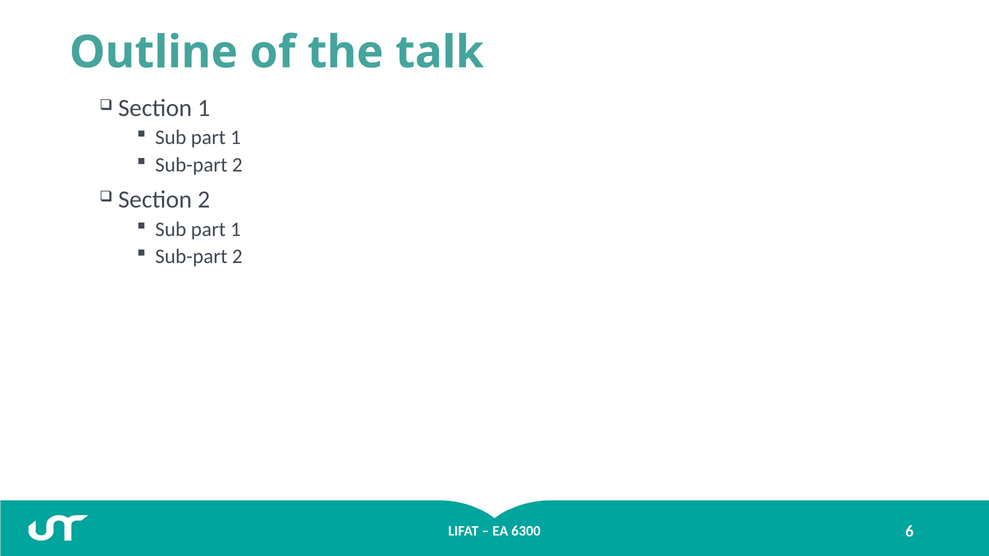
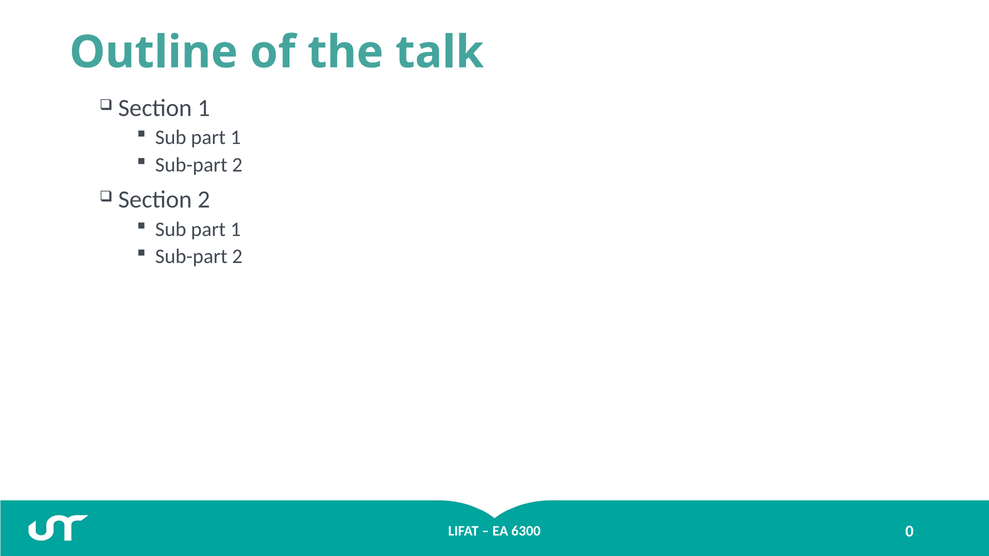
6: 6 -> 0 (909, 531)
